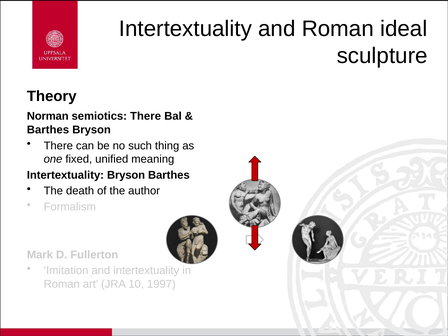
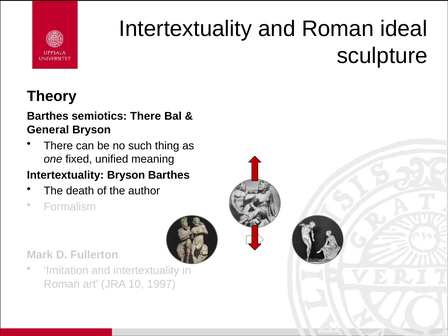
Norman: Norman -> Barthes (48, 116)
Barthes: Barthes -> General (48, 130)
